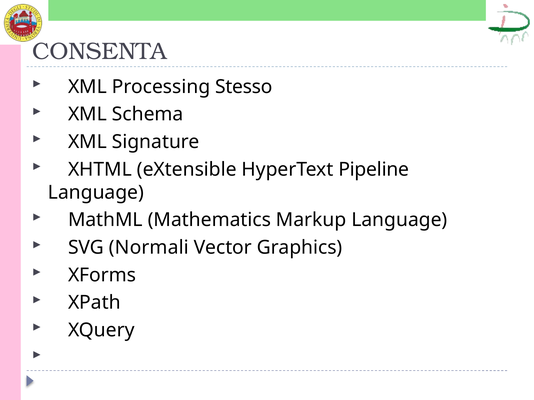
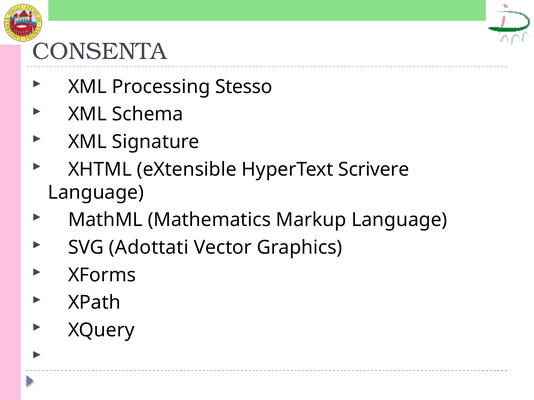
Pipeline: Pipeline -> Scrivere (374, 170)
Normali: Normali -> Adottati (149, 248)
